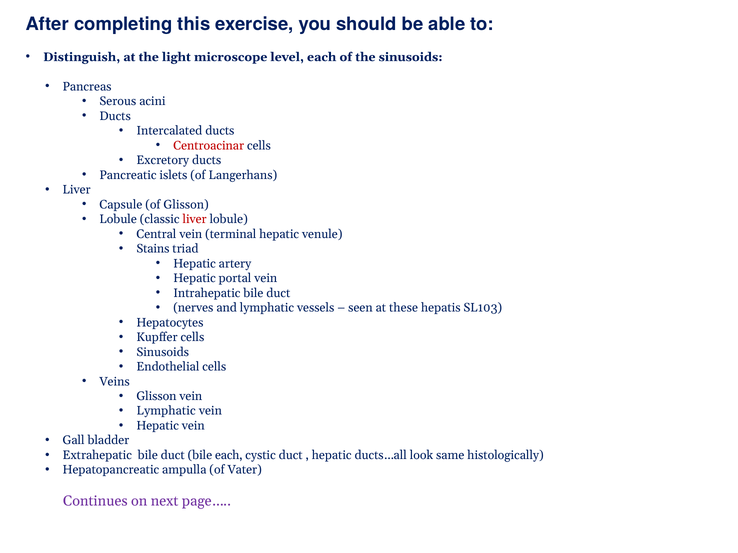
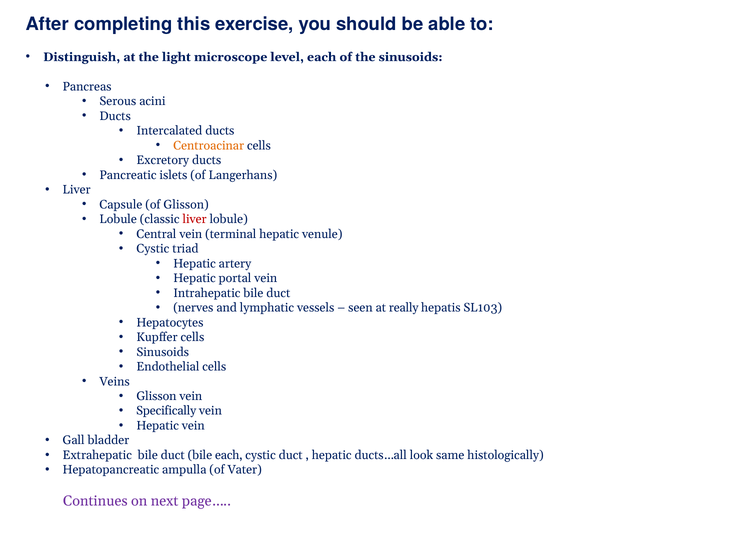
Centroacinar colour: red -> orange (209, 146)
Stains: Stains -> Cystic (153, 249)
these: these -> really (404, 308)
Lymphatic: Lymphatic -> Specifically (166, 411)
